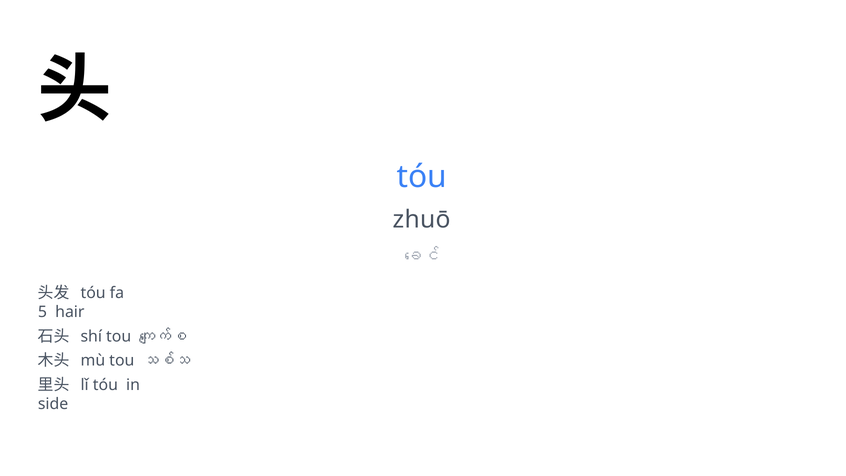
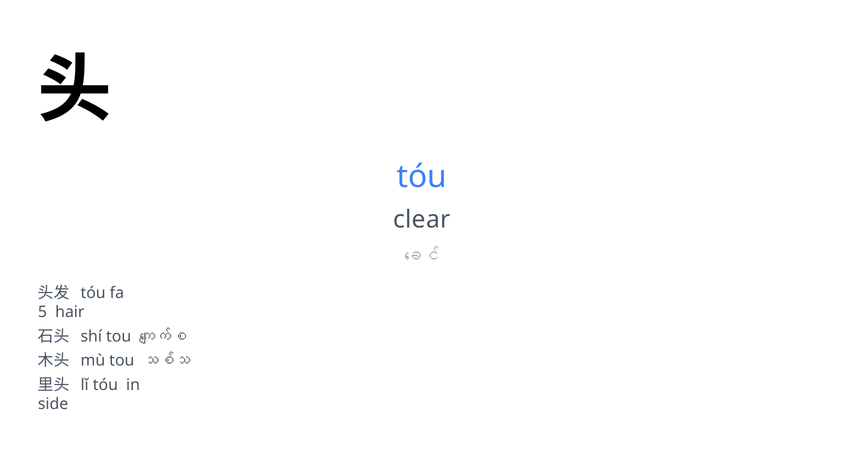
zhuō: zhuō -> clear (422, 220)
